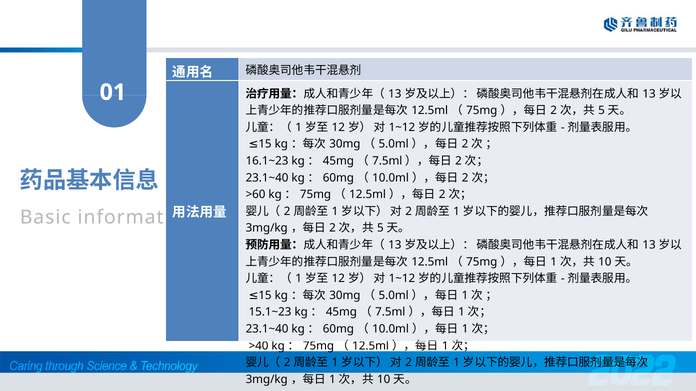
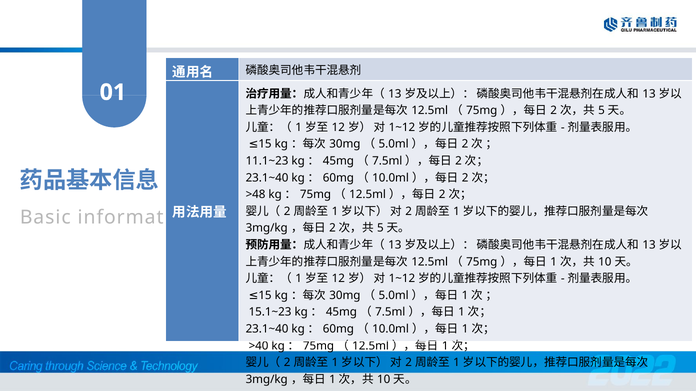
16.1~23: 16.1~23 -> 11.1~23 (267, 161)
>60: >60 -> >48 (256, 195)
